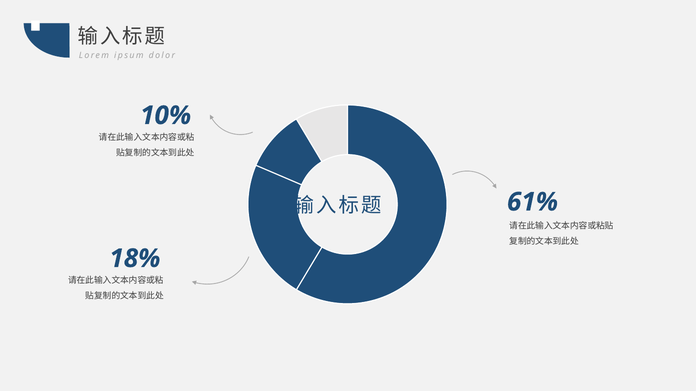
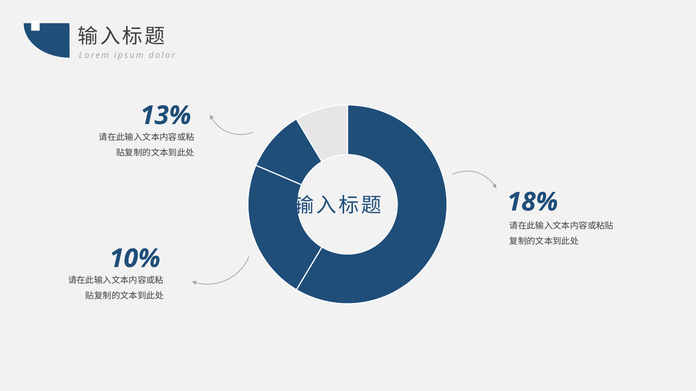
10%: 10% -> 13% (166, 116)
61%: 61% -> 18% (533, 202)
18%: 18% -> 10% (135, 259)
